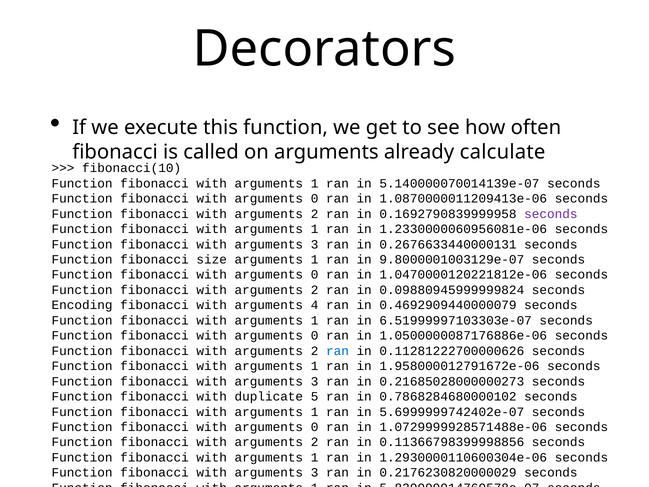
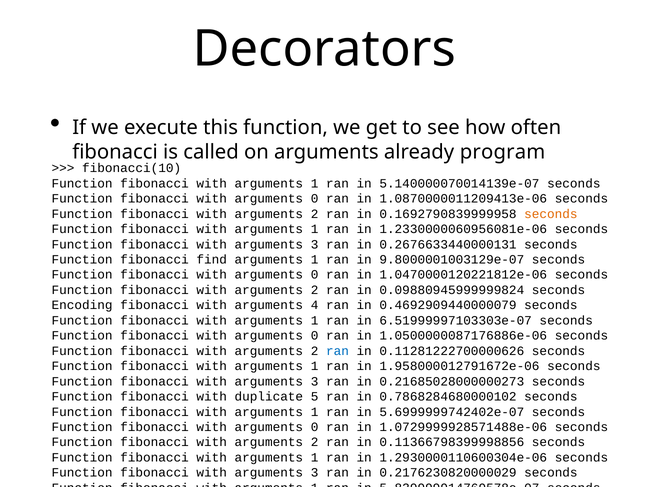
calculate: calculate -> program (503, 152)
seconds colour: purple -> orange (551, 214)
size: size -> find (212, 259)
